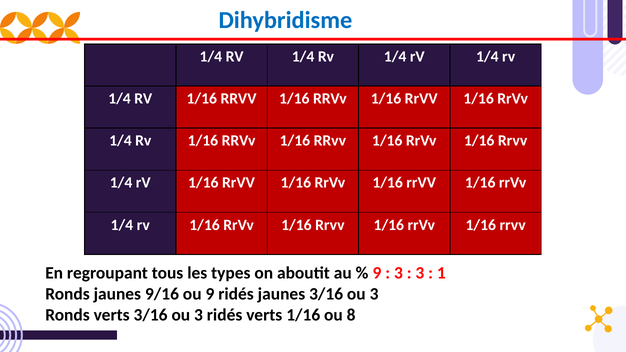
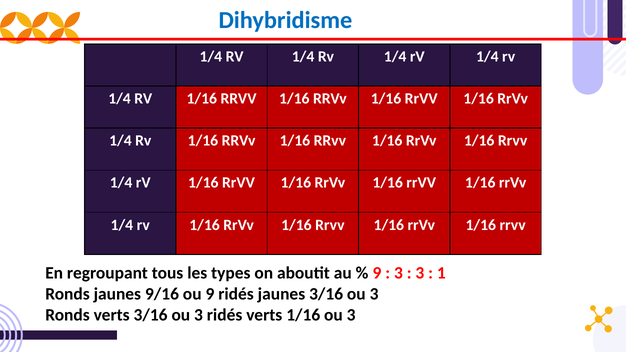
1/16 ou 8: 8 -> 3 (351, 315)
